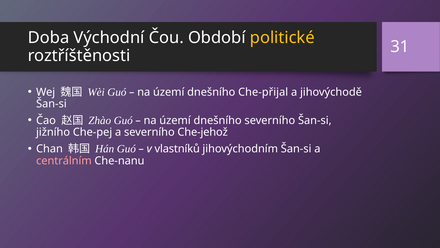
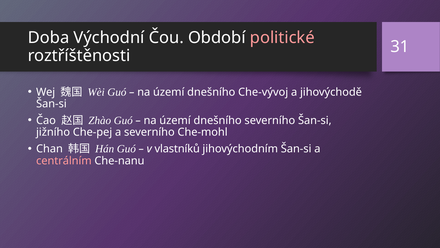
politické colour: yellow -> pink (282, 38)
Che-přijal: Che-přijal -> Che-vývoj (263, 92)
Che-jehož: Che-jehož -> Che-mohl (203, 132)
